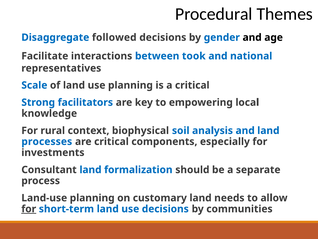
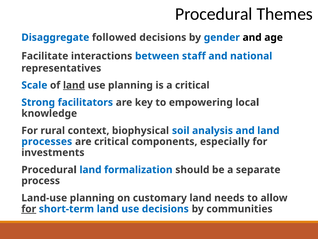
took: took -> staff (194, 56)
land underline: none -> present (74, 85)
Consultant: Consultant -> Procedural (49, 169)
